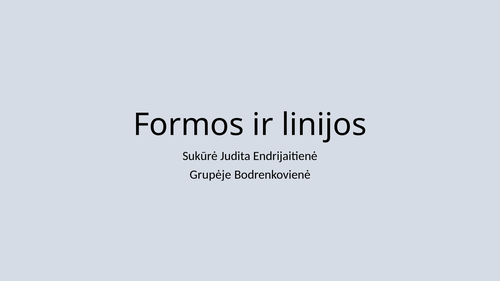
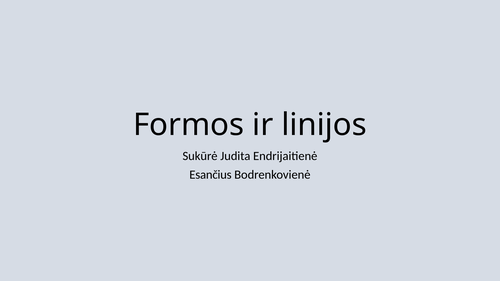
Grupėje: Grupėje -> Esančius (211, 175)
